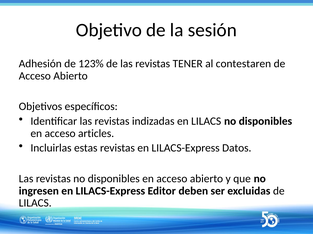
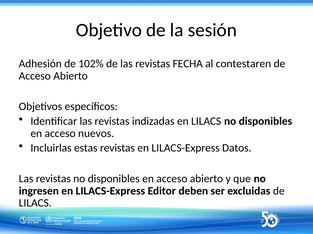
123%: 123% -> 102% (91, 64)
TENER: TENER -> FECHA (188, 64)
articles: articles -> nuevos (96, 134)
